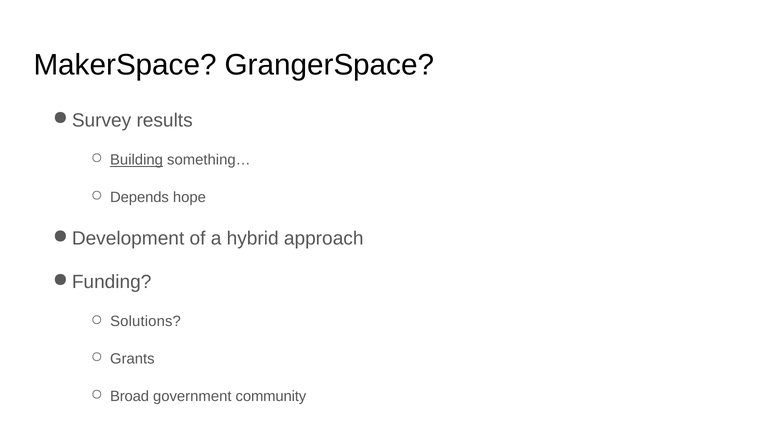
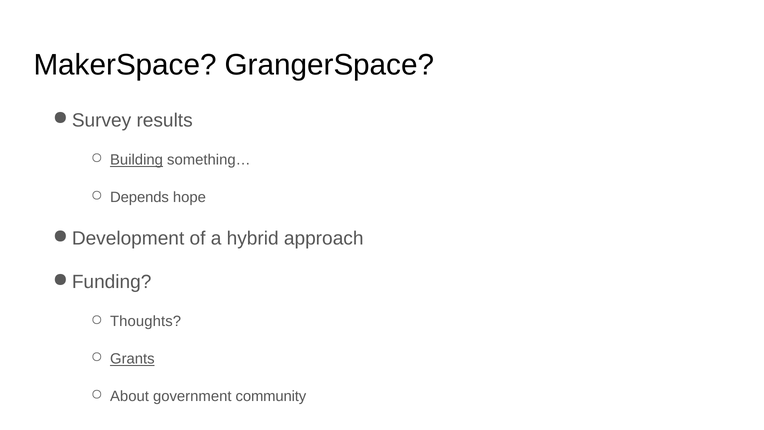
Solutions: Solutions -> Thoughts (146, 321)
Grants underline: none -> present (132, 359)
Broad: Broad -> About (130, 396)
